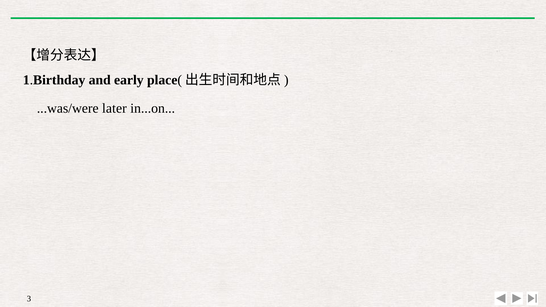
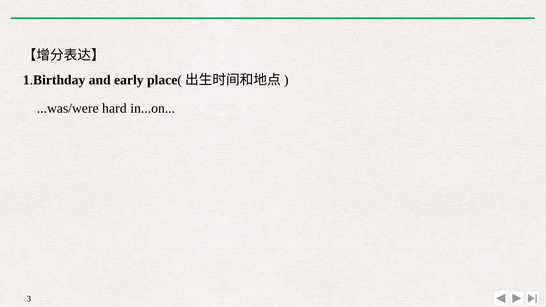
later: later -> hard (114, 108)
